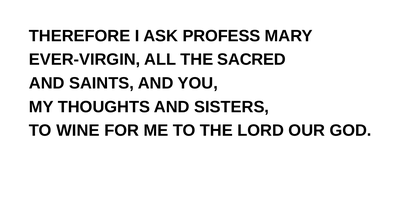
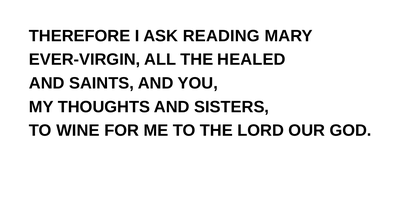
PROFESS: PROFESS -> READING (221, 36)
SACRED: SACRED -> HEALED (251, 60)
